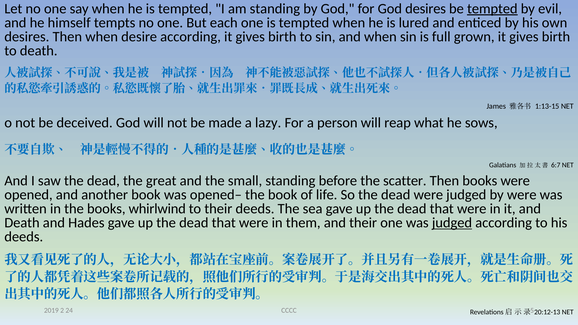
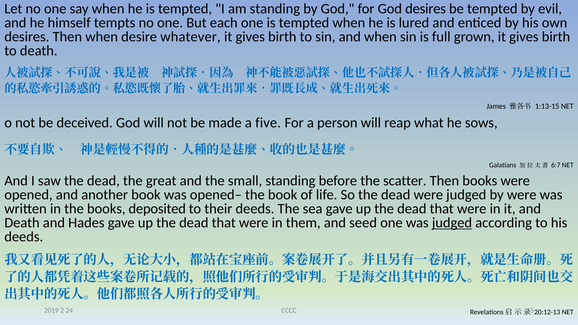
tempted underline: present -> none (492, 9)
desire according: according -> whatever (190, 37)
lazy: lazy -> five (268, 123)
whirlwind: whirlwind -> deposited (157, 209)
and their: their -> seed (363, 223)
